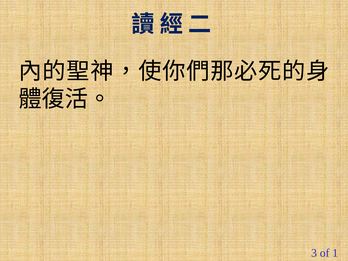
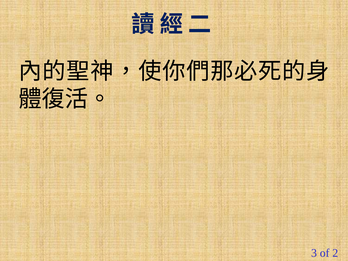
1: 1 -> 2 (335, 253)
